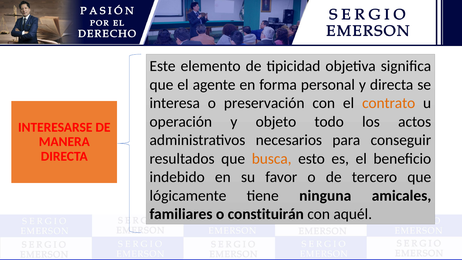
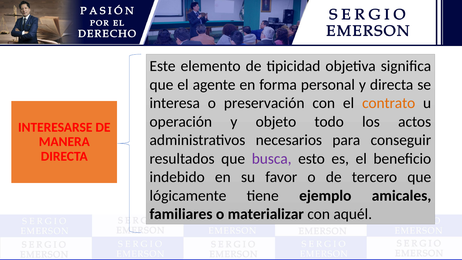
busca colour: orange -> purple (272, 159)
ninguna: ninguna -> ejemplo (325, 196)
constituirán: constituirán -> materializar (266, 214)
